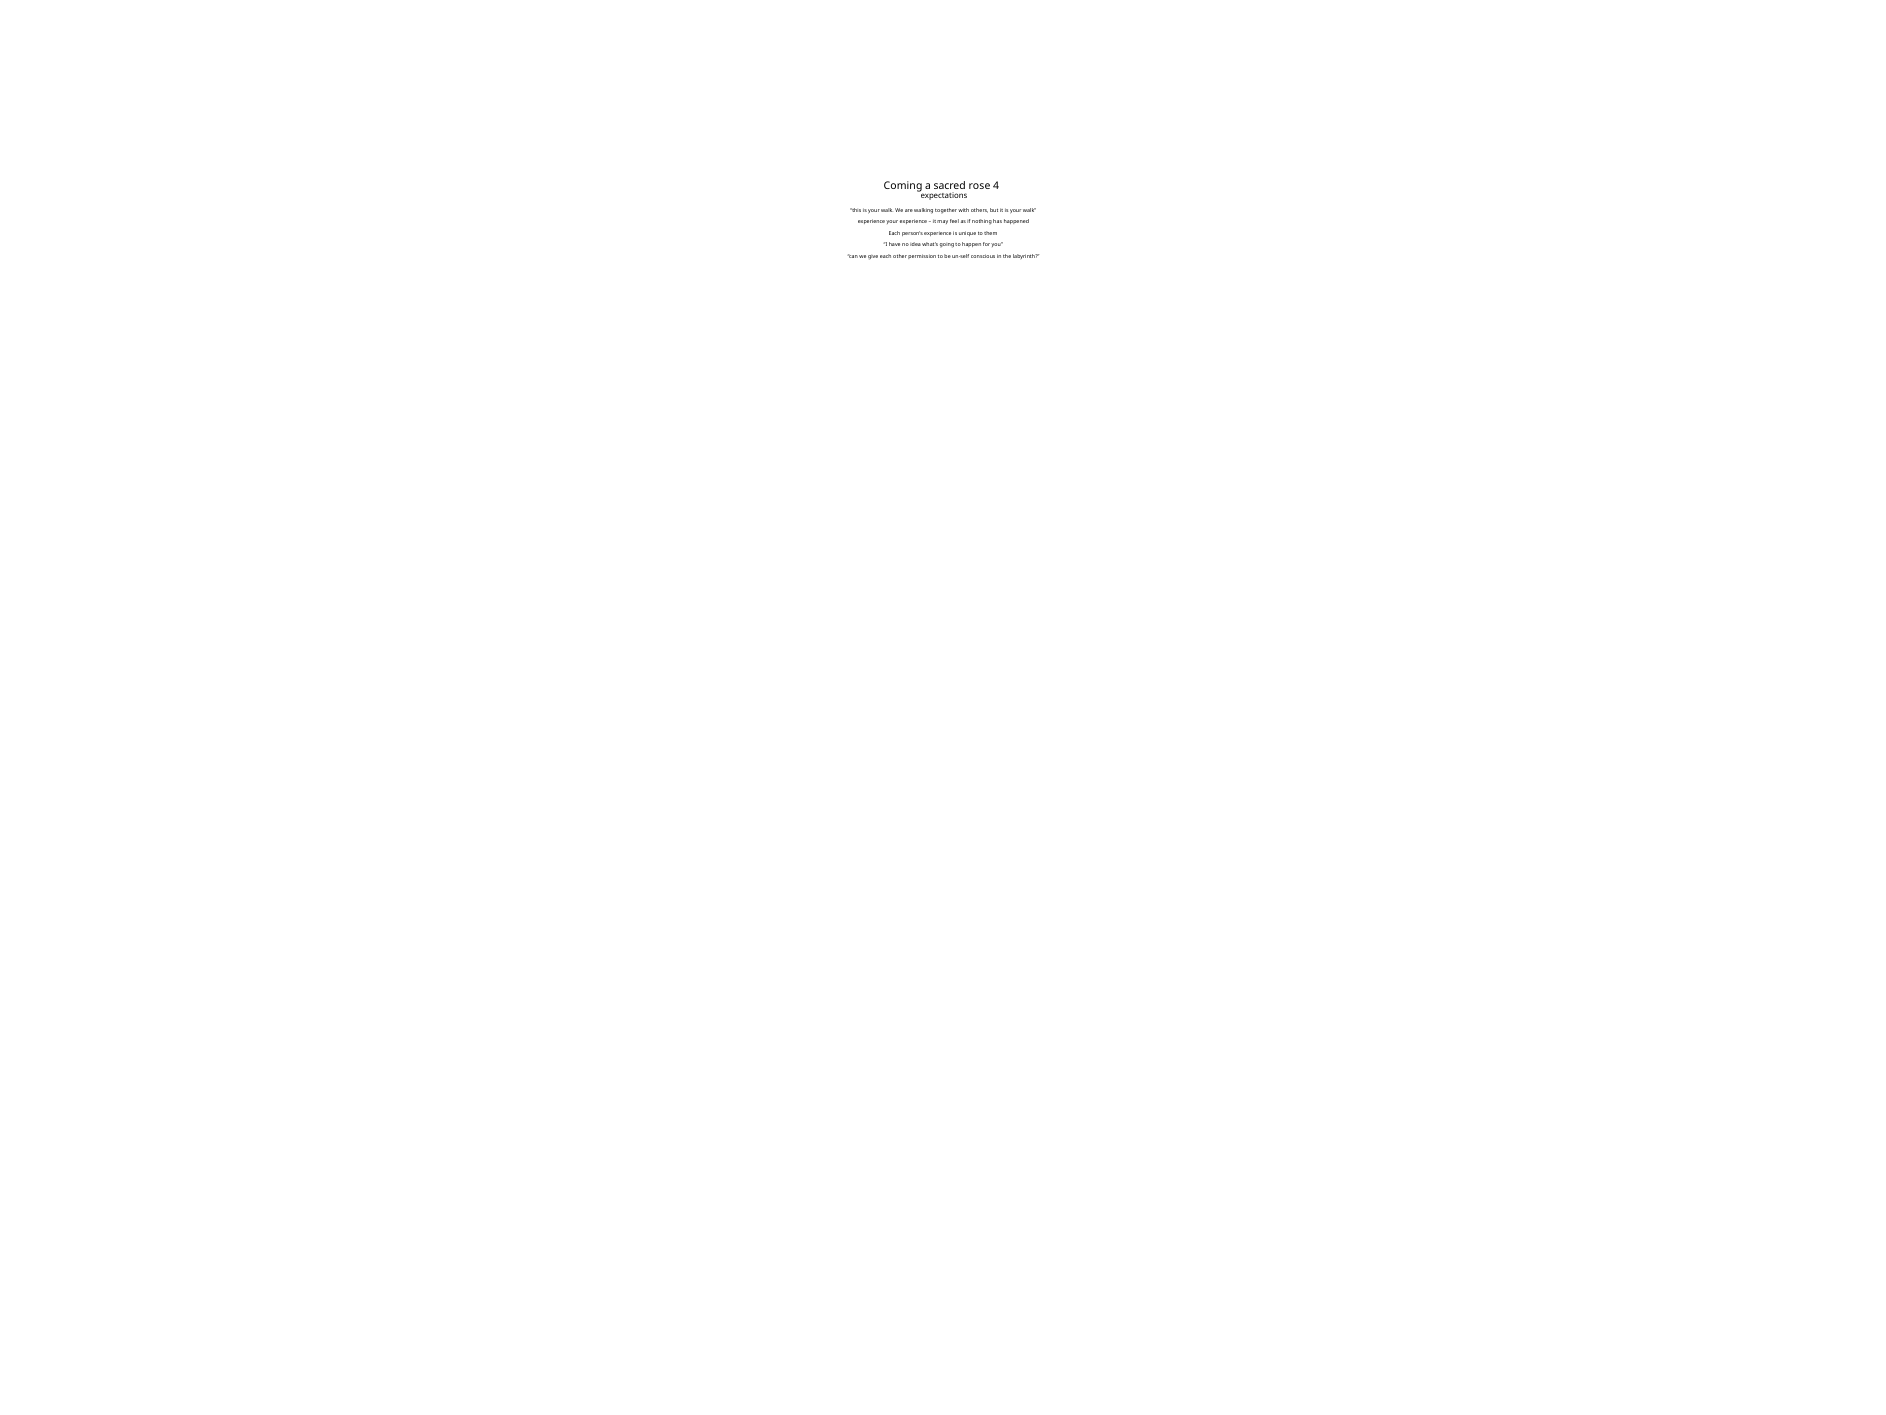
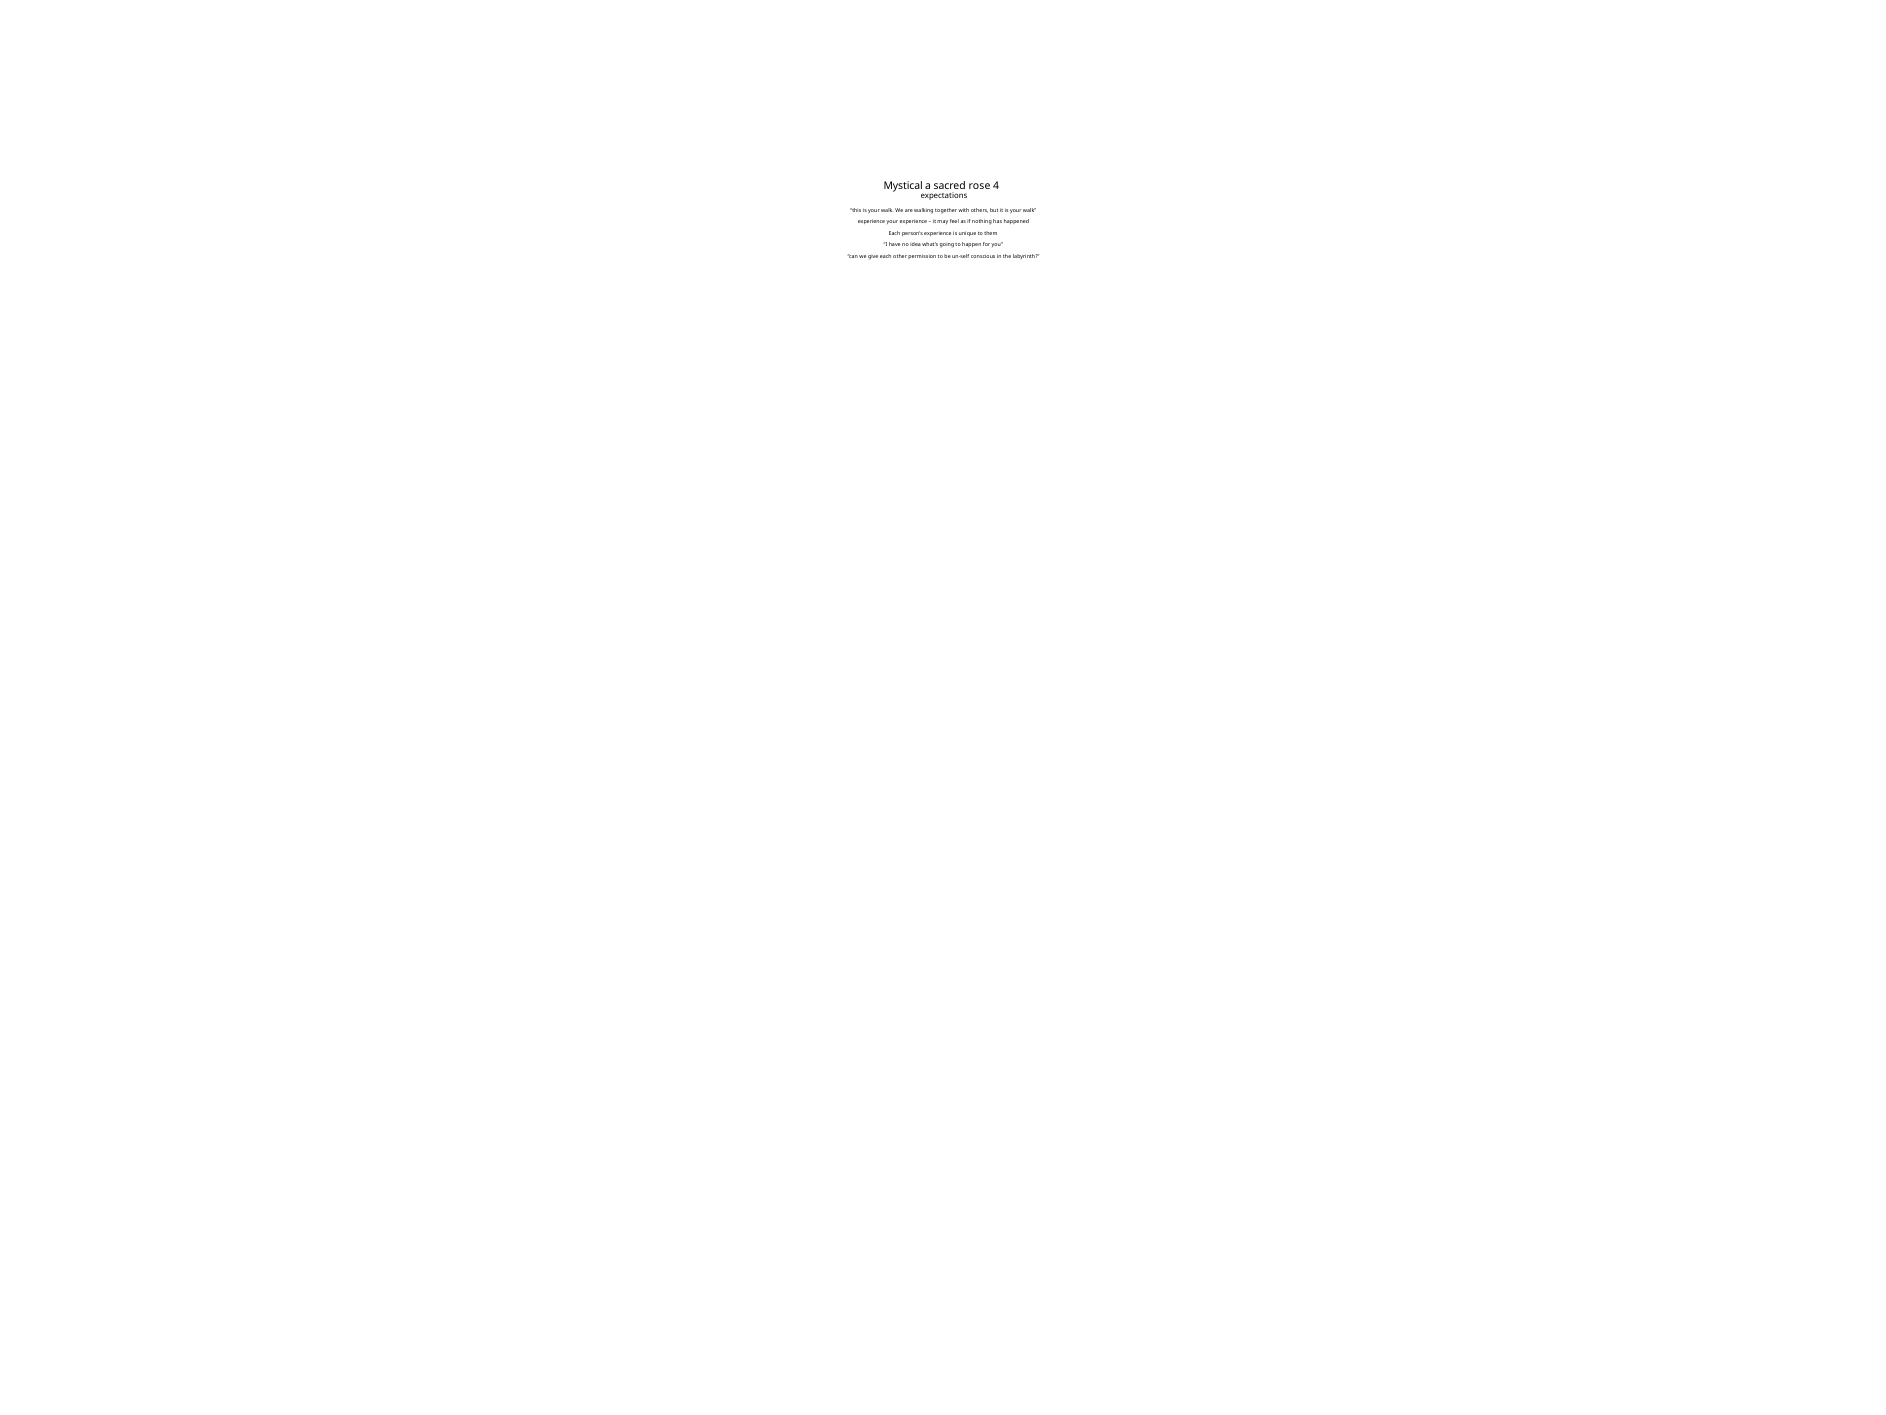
Coming: Coming -> Mystical (903, 186)
